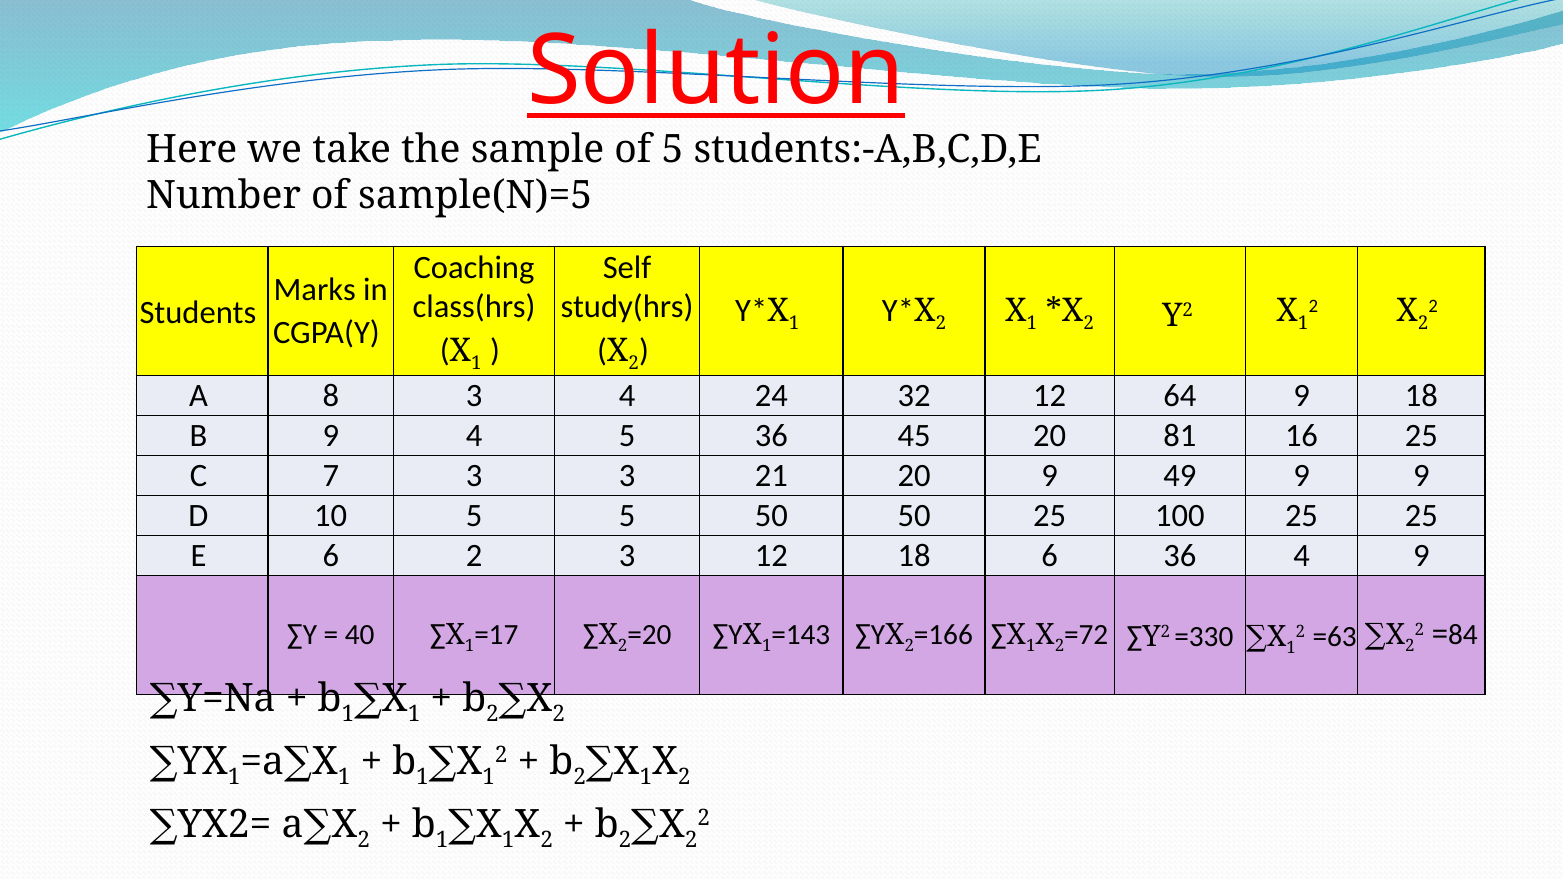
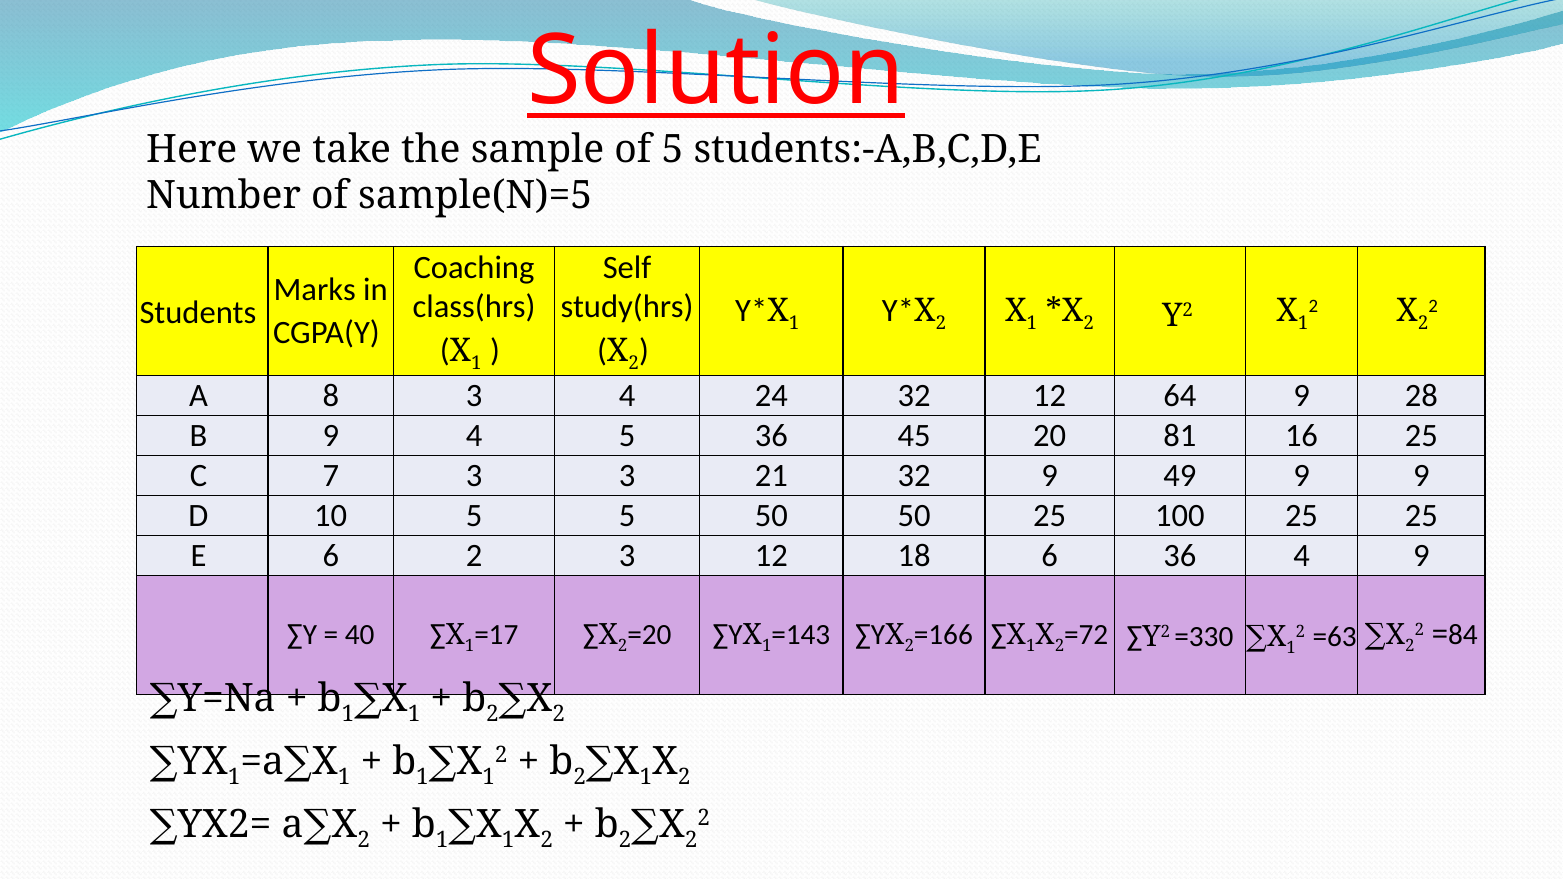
9 18: 18 -> 28 (1421, 396)
21 20: 20 -> 32 (914, 476)
